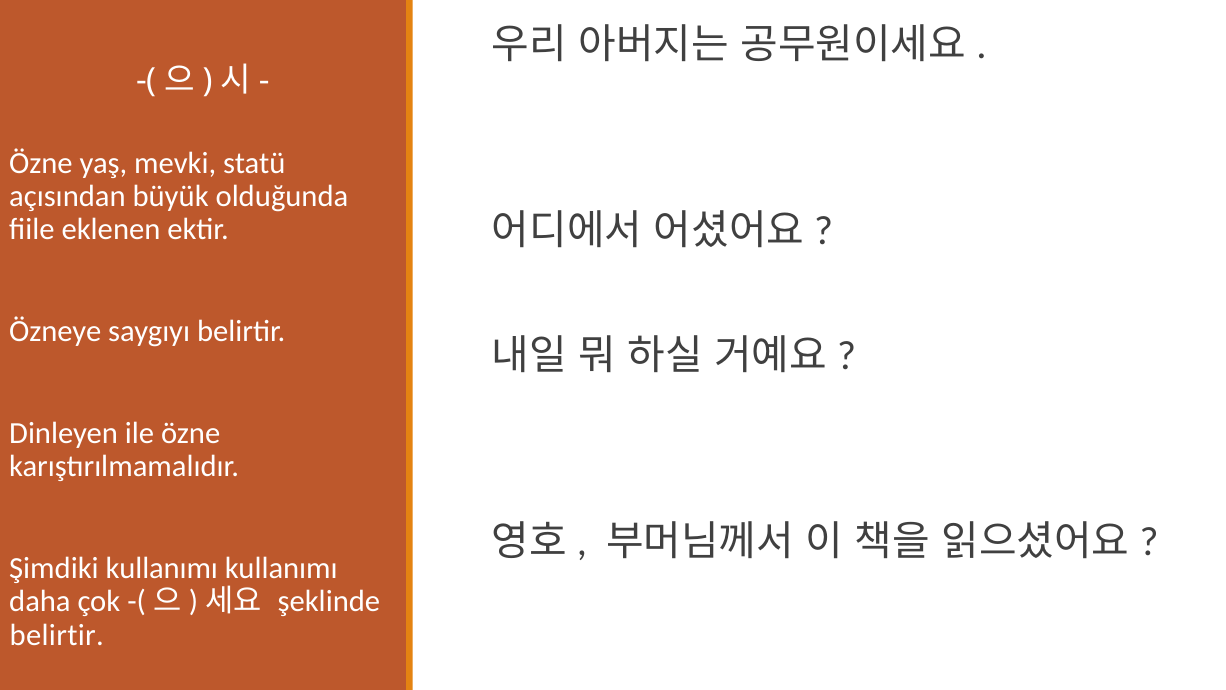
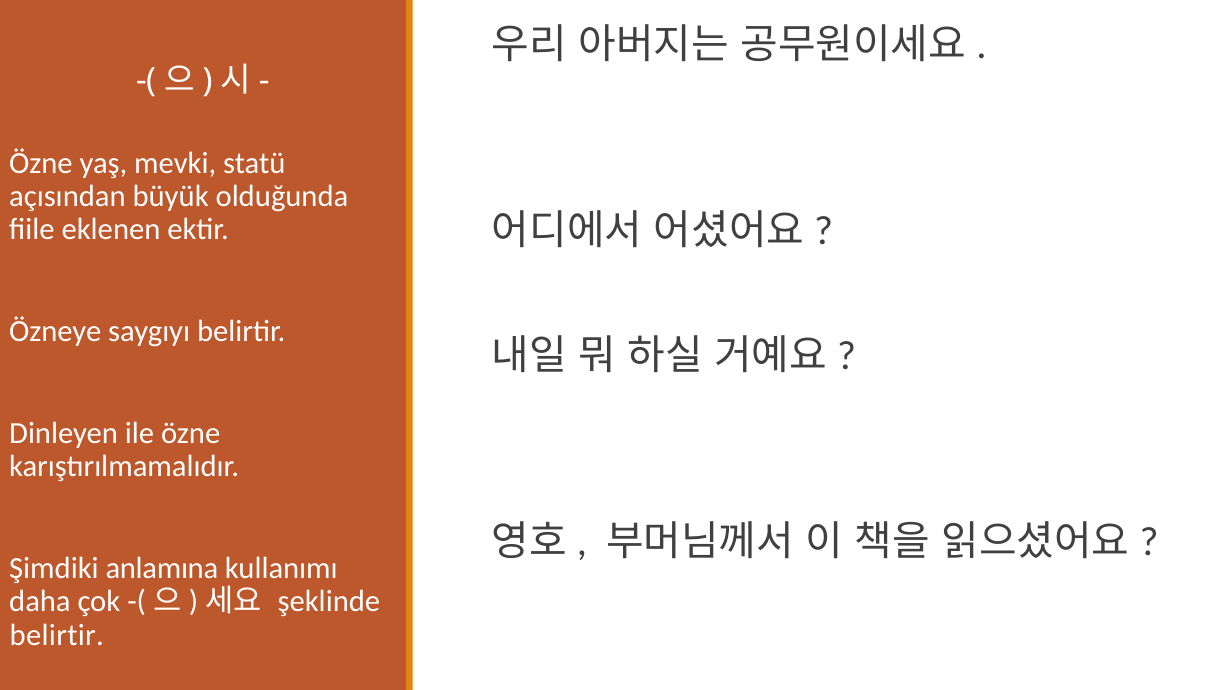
Şimdiki kullanımı: kullanımı -> anlamına (162, 568)
